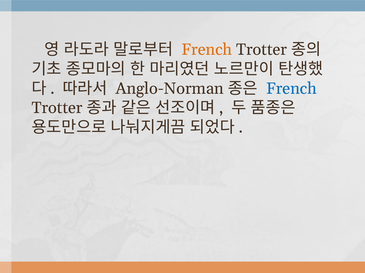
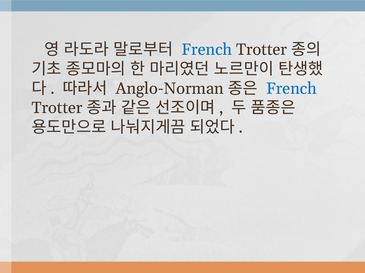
French colour: orange -> blue (207, 50)
